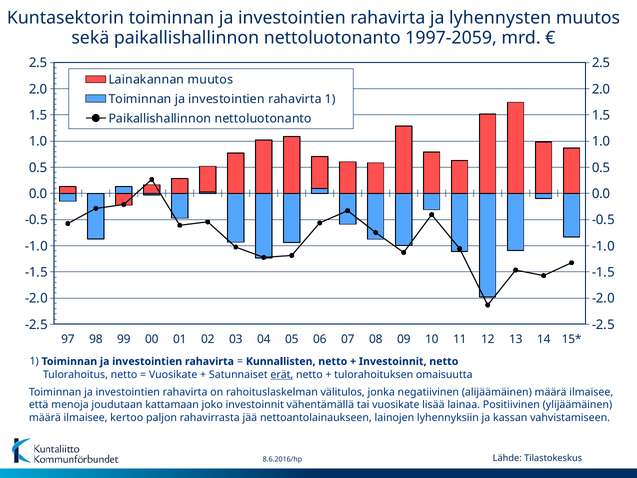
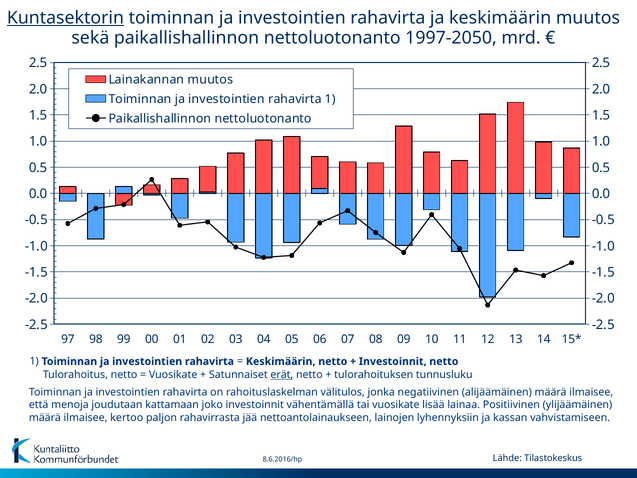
Kuntasektorin underline: none -> present (65, 18)
ja lyhennysten: lyhennysten -> keskimäärin (500, 18)
1997-2059: 1997-2059 -> 1997-2050 (451, 38)
Kunnallisten: Kunnallisten -> Keskimäärin (281, 361)
omaisuutta: omaisuutta -> tunnusluku (444, 374)
